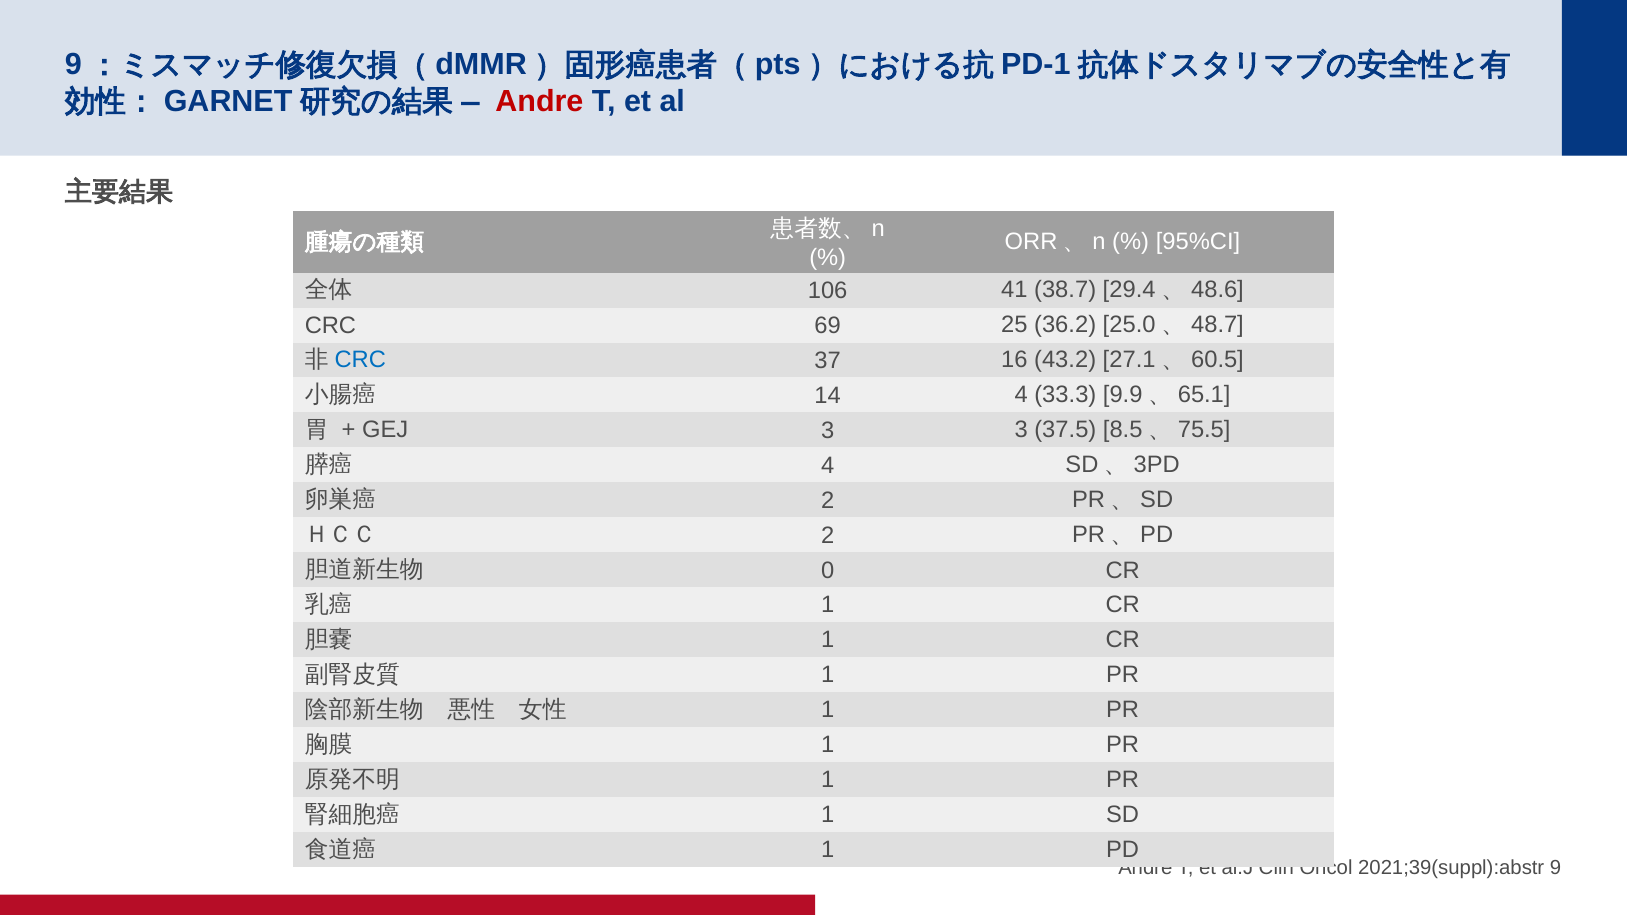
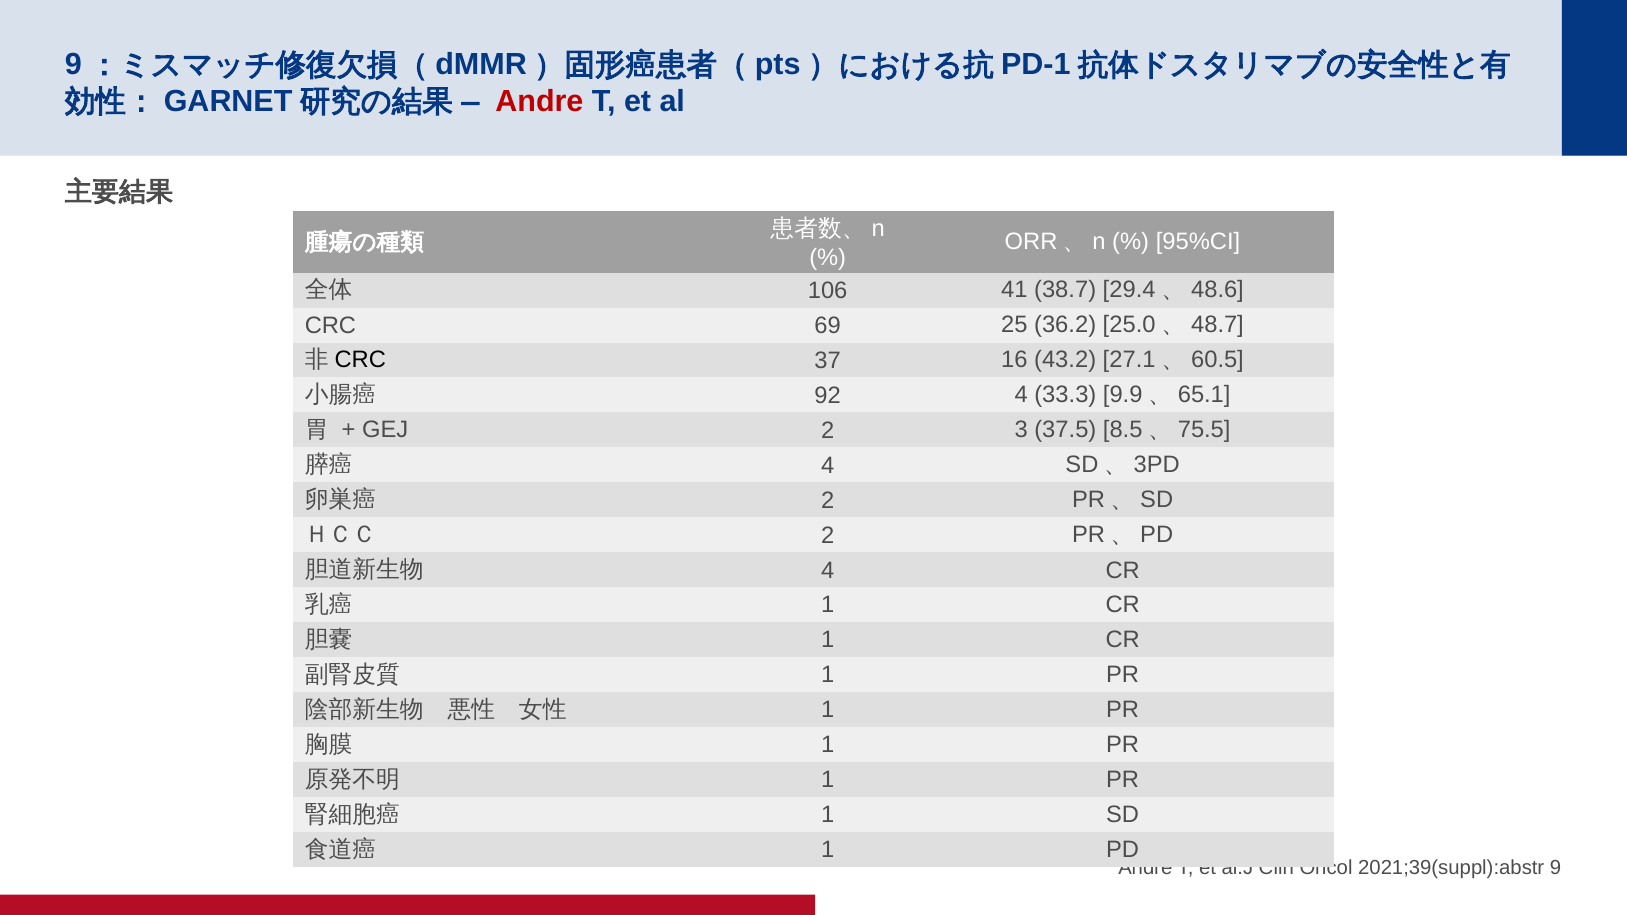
CRC colour: blue -> black (360, 360)
14: 14 -> 92 (828, 395)
GEJ 3: 3 -> 2 (828, 430)
0: 0 -> 4 (828, 570)
